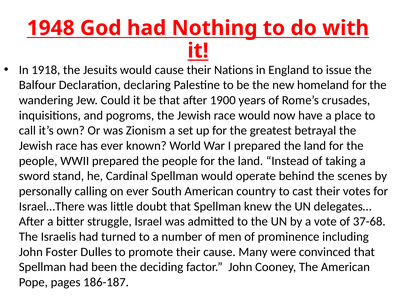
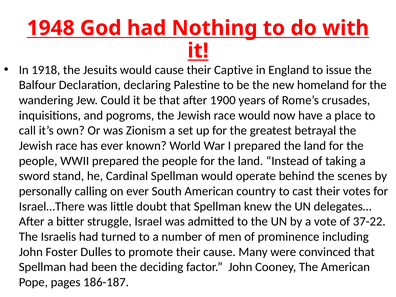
Nations: Nations -> Captive (234, 70)
37-68: 37-68 -> 37-22 (369, 222)
